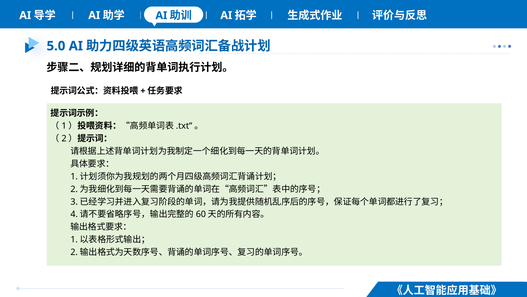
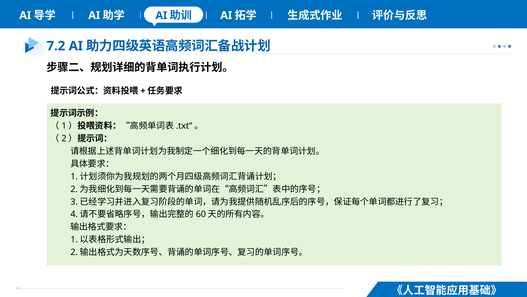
5.0: 5.0 -> 7.2 (56, 46)
